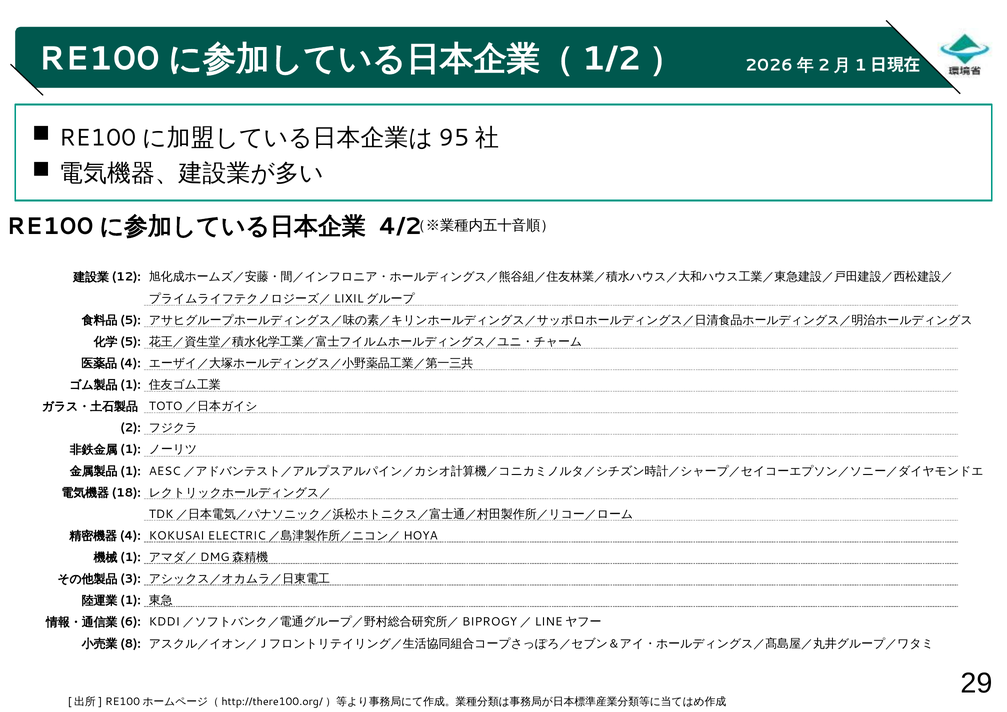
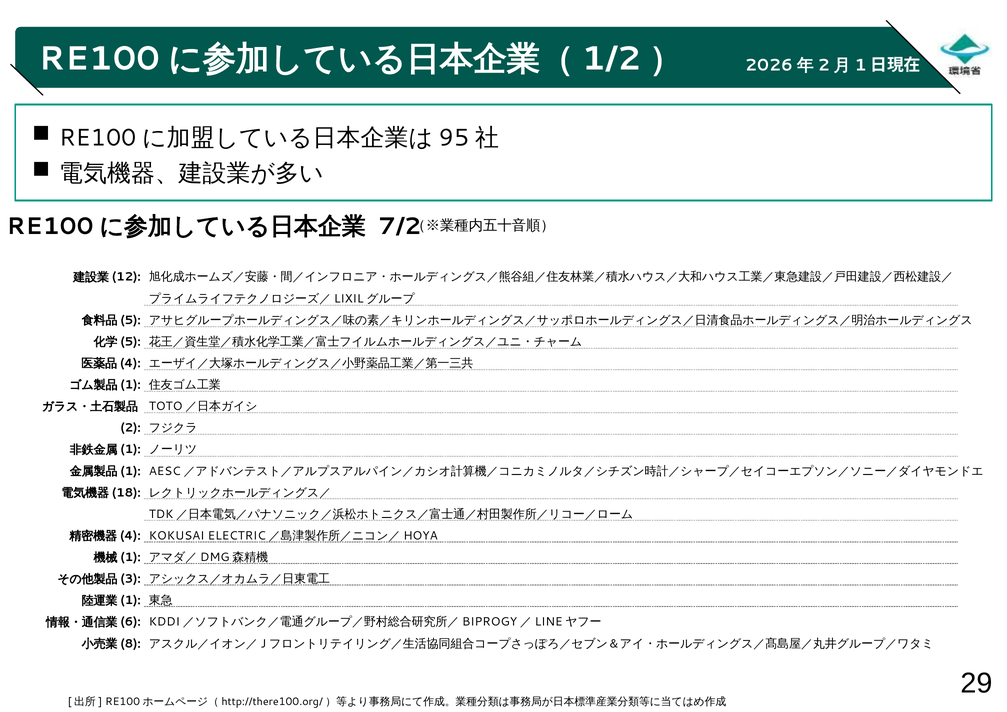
4/2: 4/2 -> 7/2 (400, 226)
